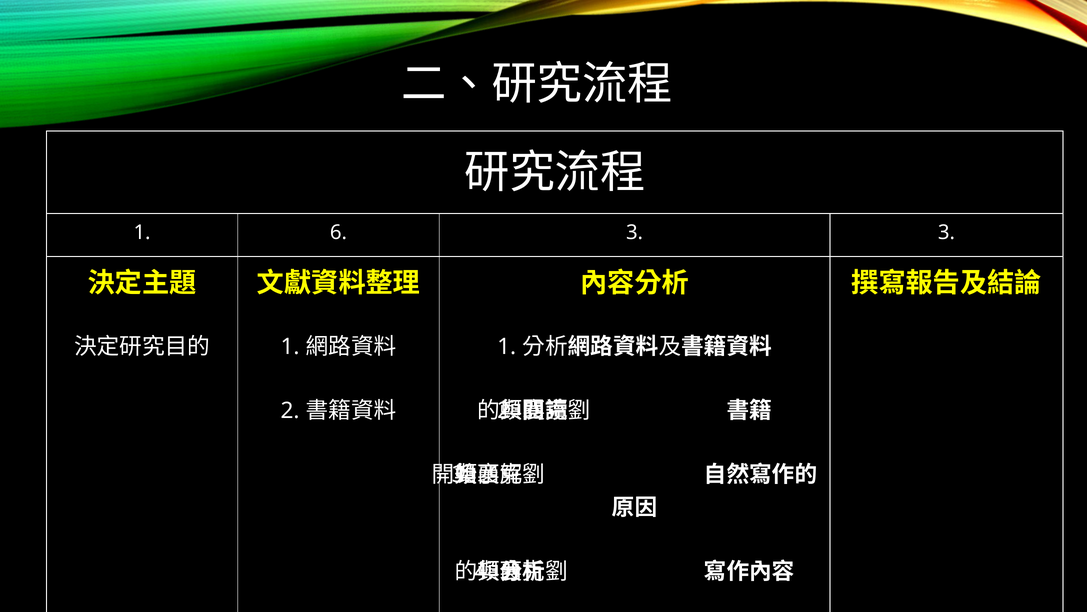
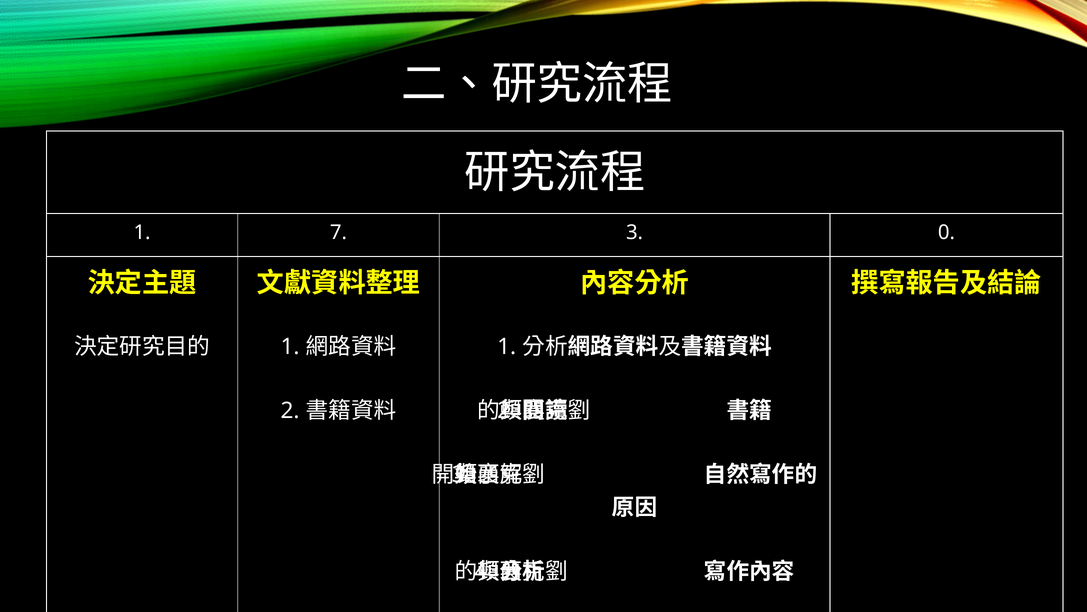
6: 6 -> 7 (338, 232)
3 3: 3 -> 0 (946, 232)
